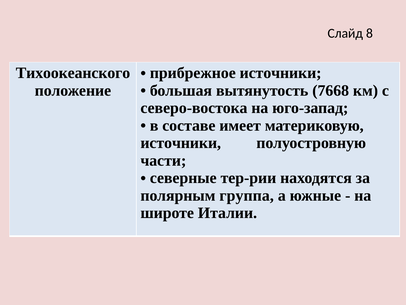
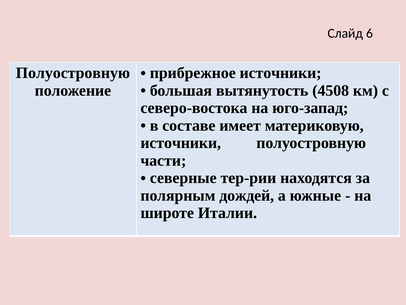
8: 8 -> 6 (369, 33)
Тихоокеанского: Тихоокеанского -> Полуостровную (73, 73)
7668: 7668 -> 4508 (331, 90)
группа: группа -> дождей (247, 195)
